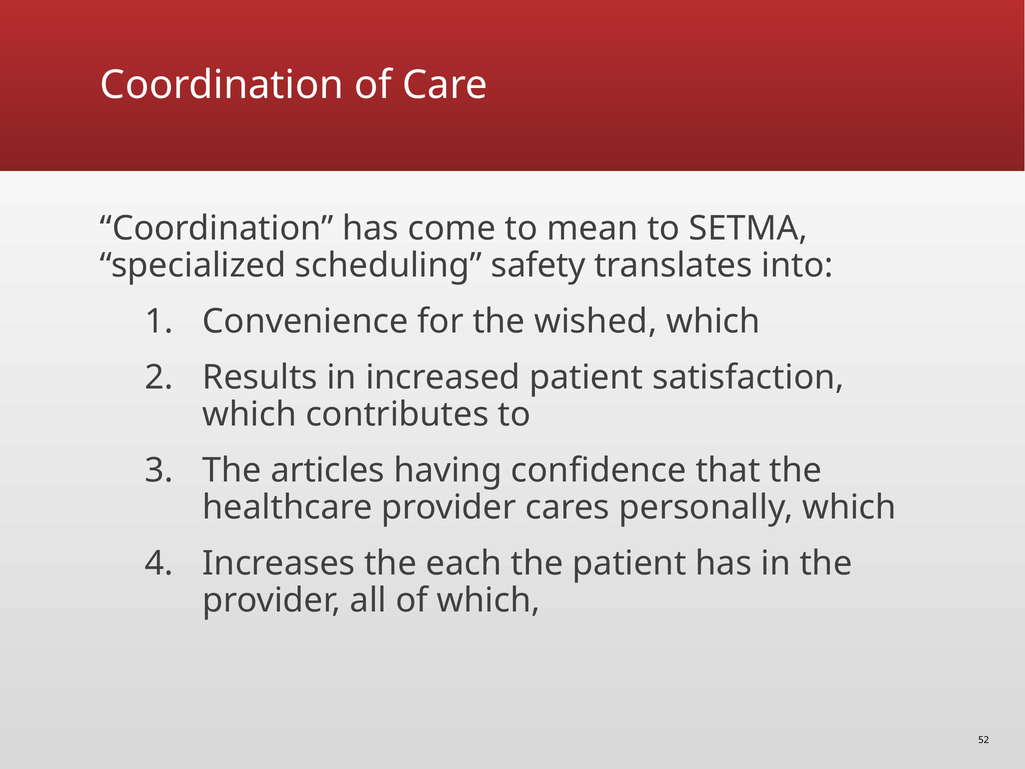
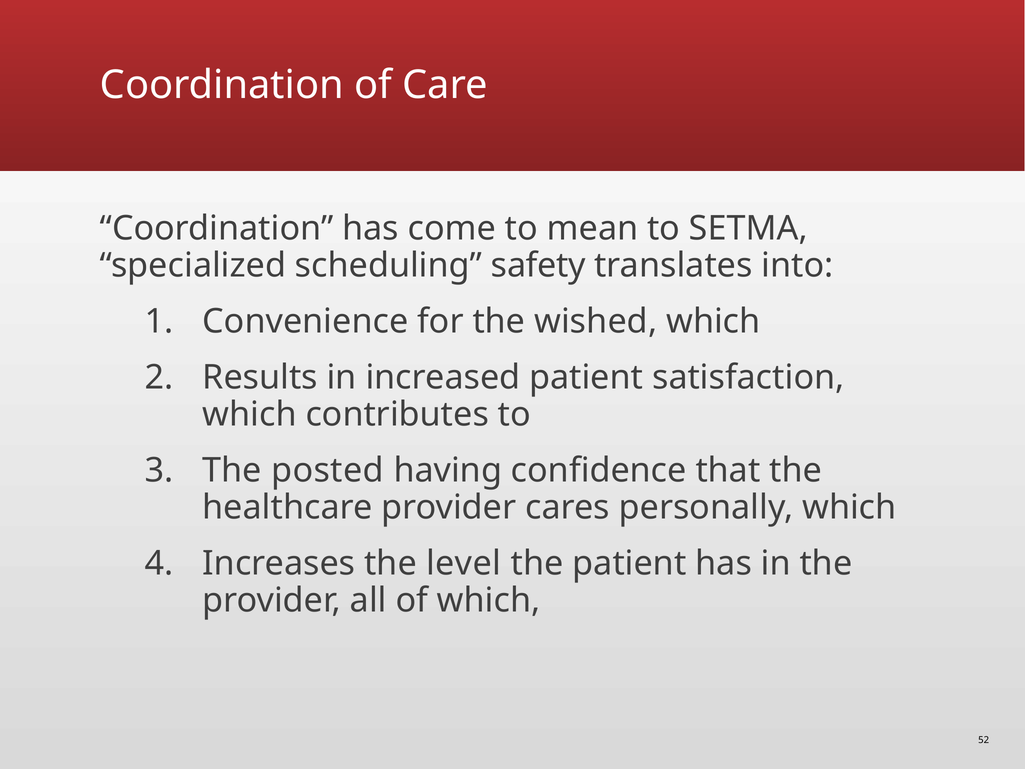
articles: articles -> posted (327, 470)
each: each -> level (464, 563)
